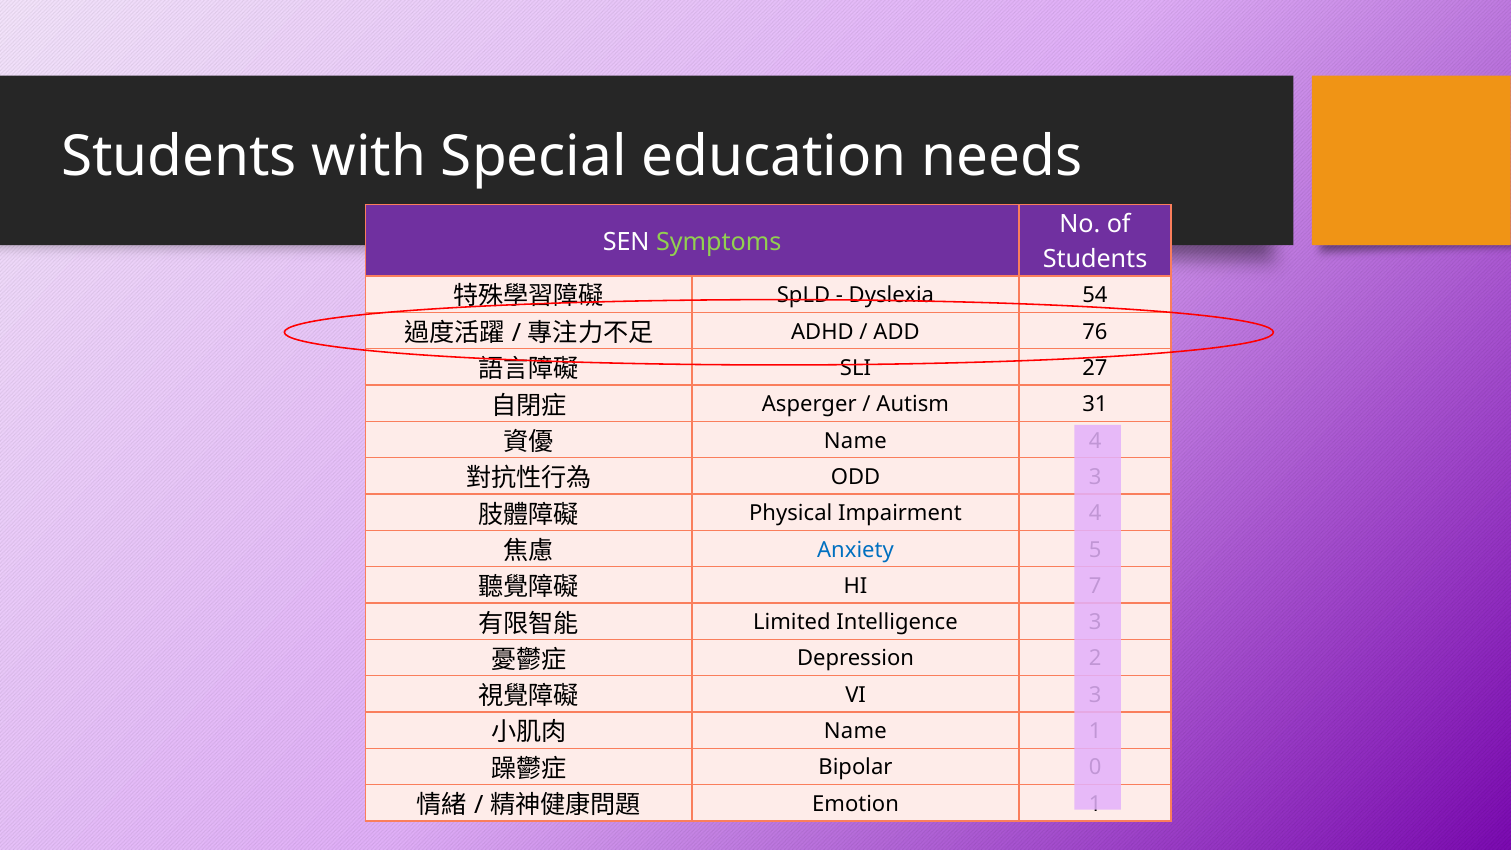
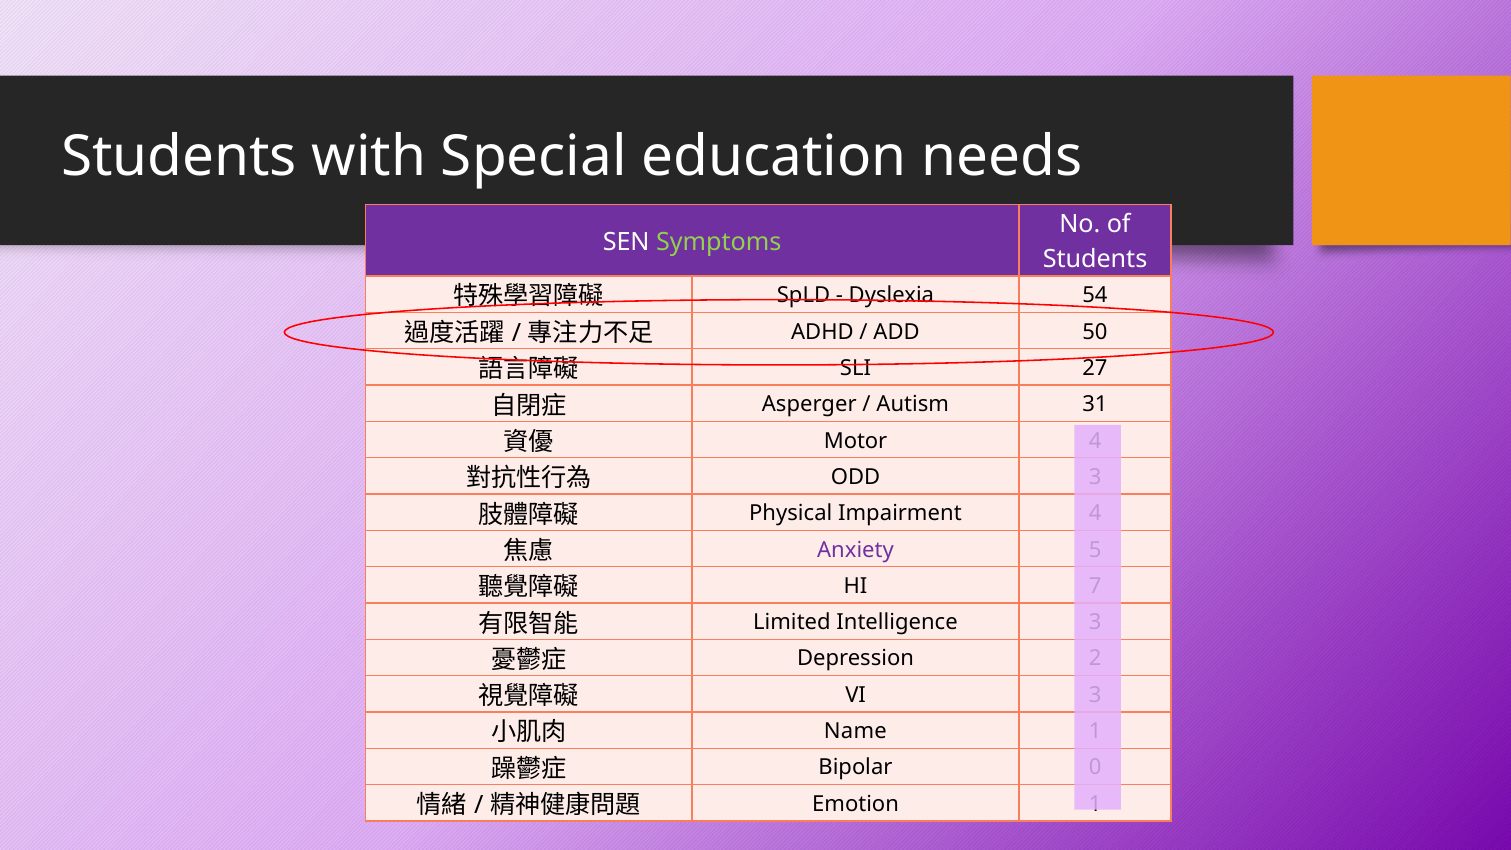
76: 76 -> 50 (1095, 332)
Name: Name -> Motor (856, 441)
Anxiety colour: blue -> purple (855, 550)
